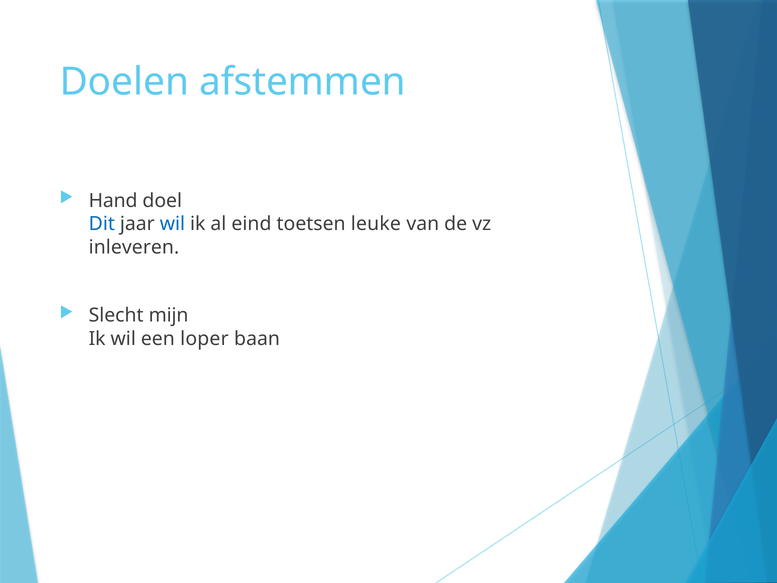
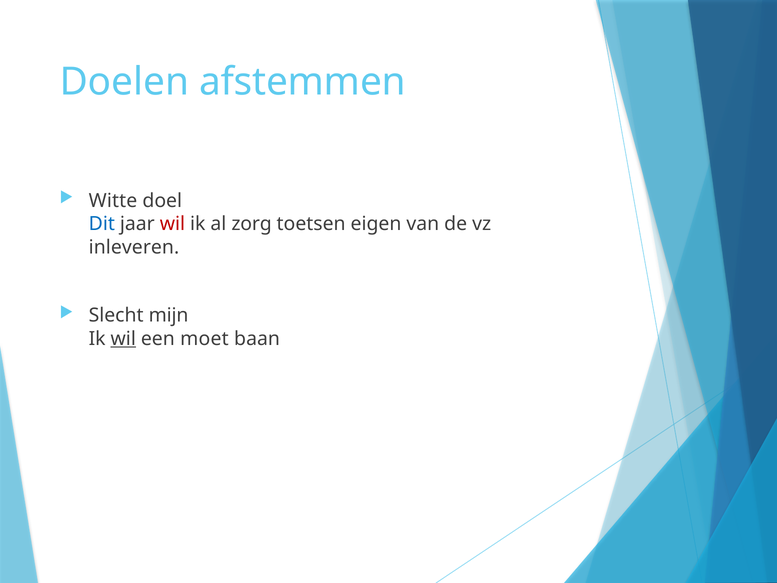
Hand: Hand -> Witte (113, 201)
wil colour: blue -> red (172, 224)
eind: eind -> zorg (252, 224)
leuke: leuke -> eigen (376, 224)
wil underline: none -> present (123, 339)
loper: loper -> moet (204, 339)
